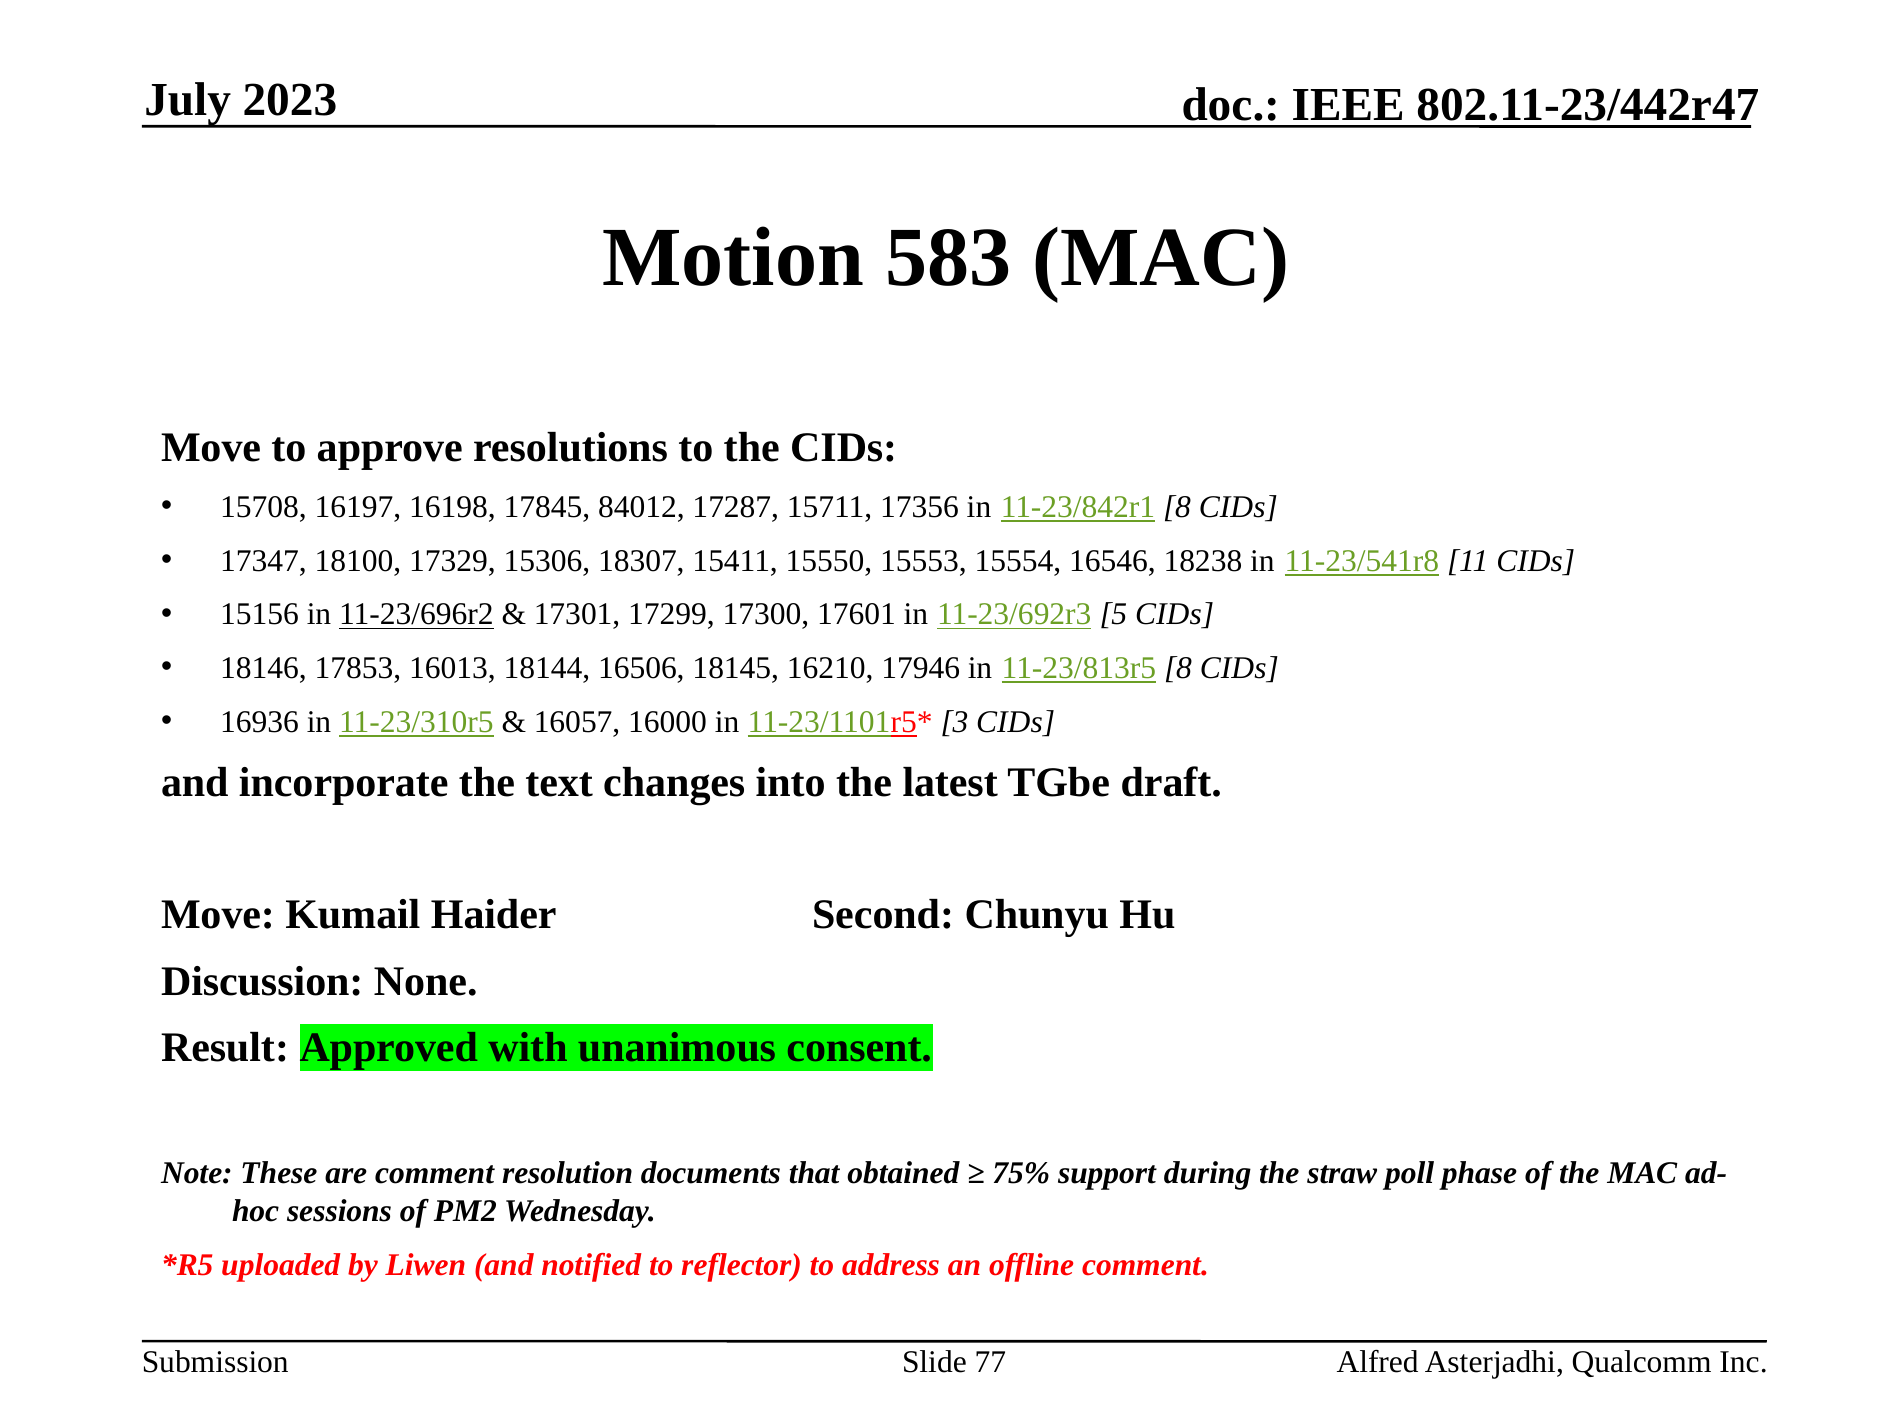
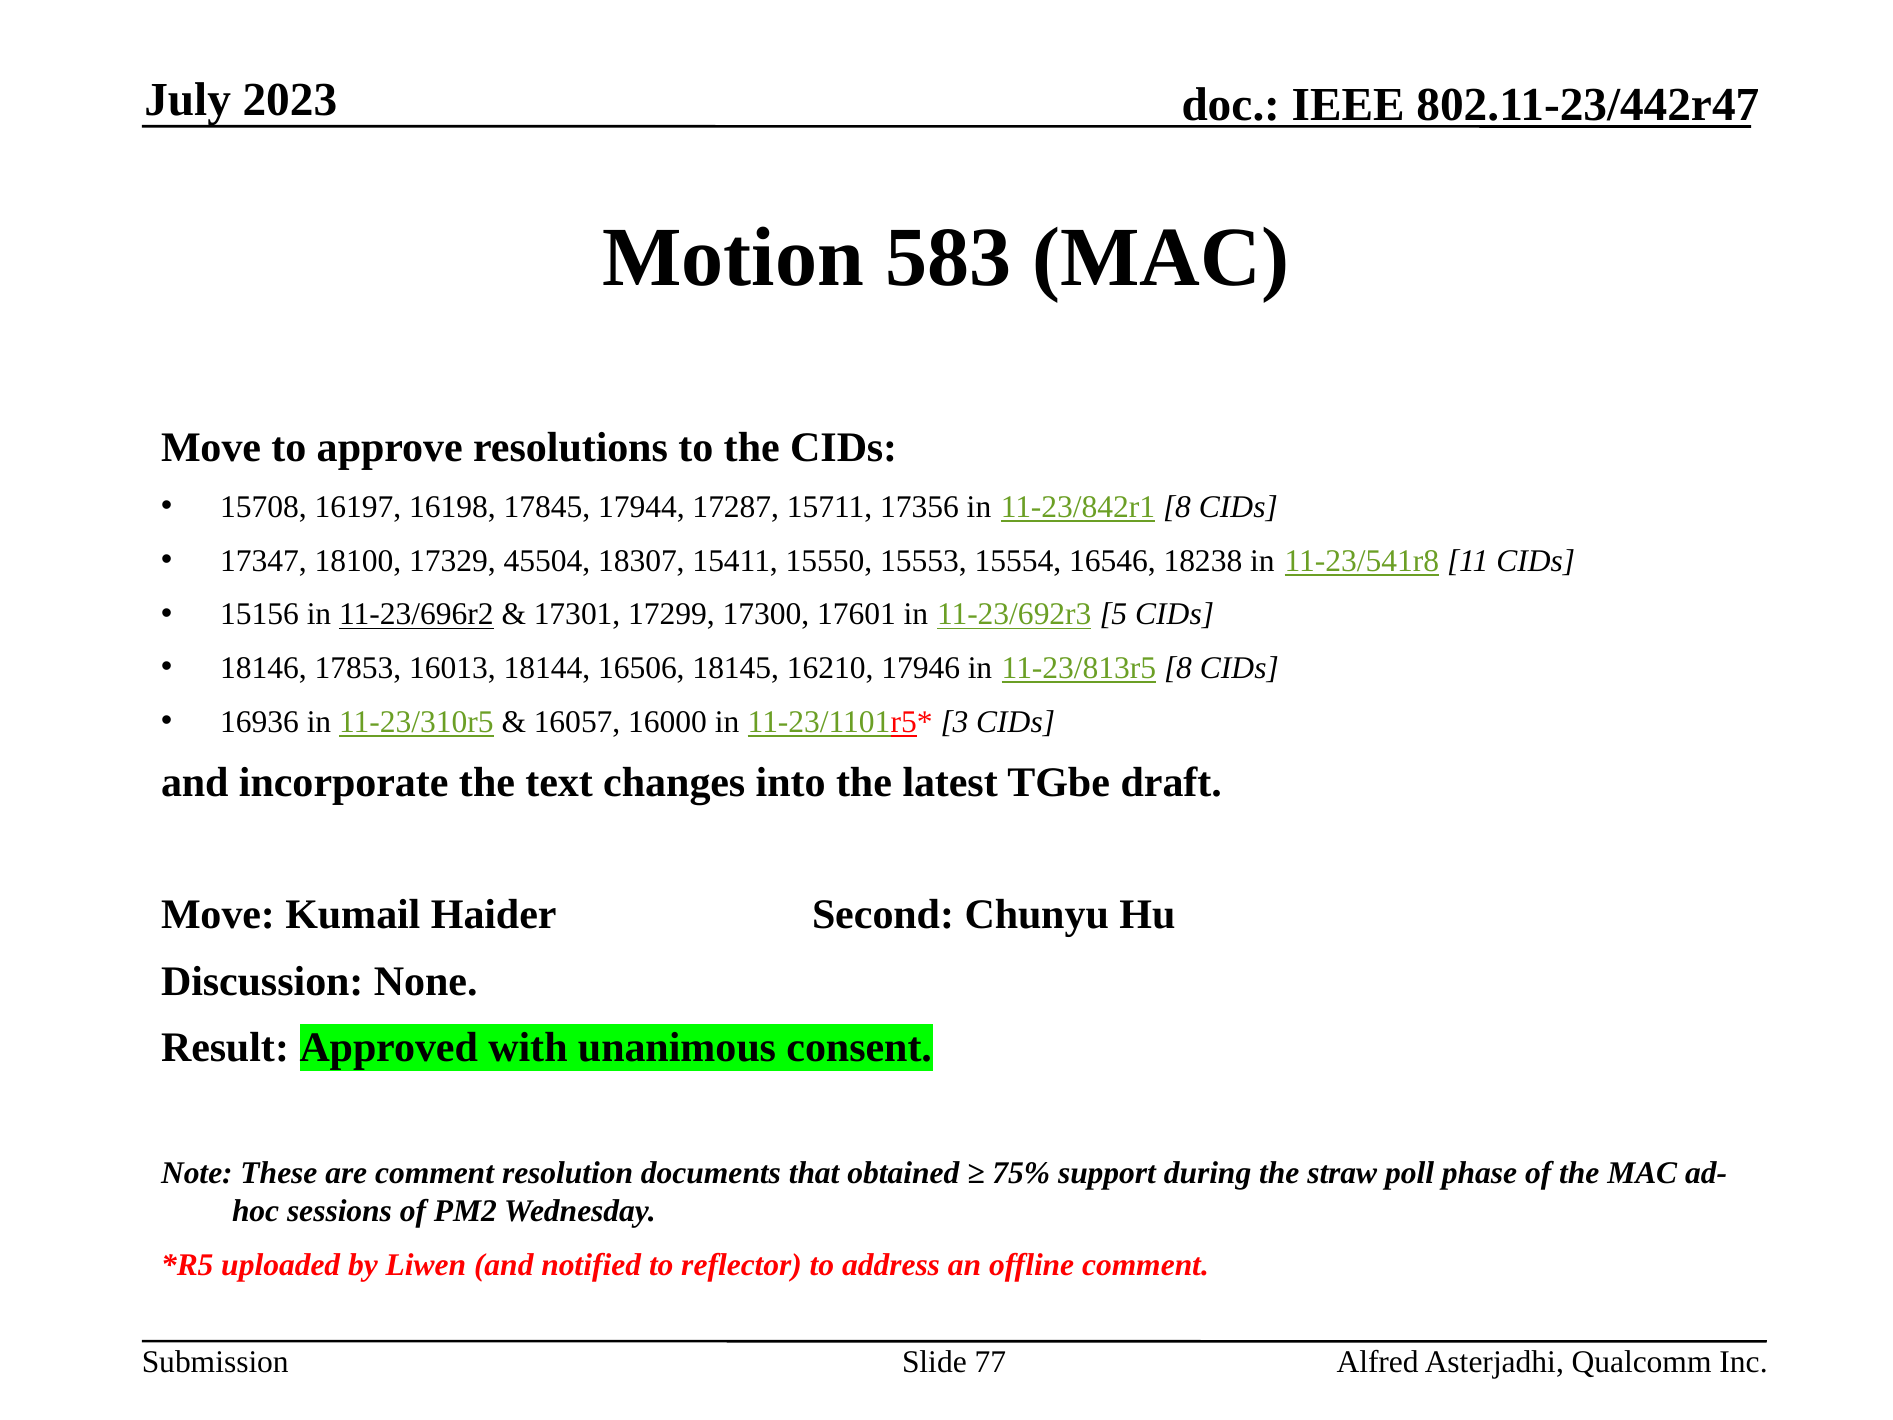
84012: 84012 -> 17944 (641, 507)
15306: 15306 -> 45504 (547, 561)
